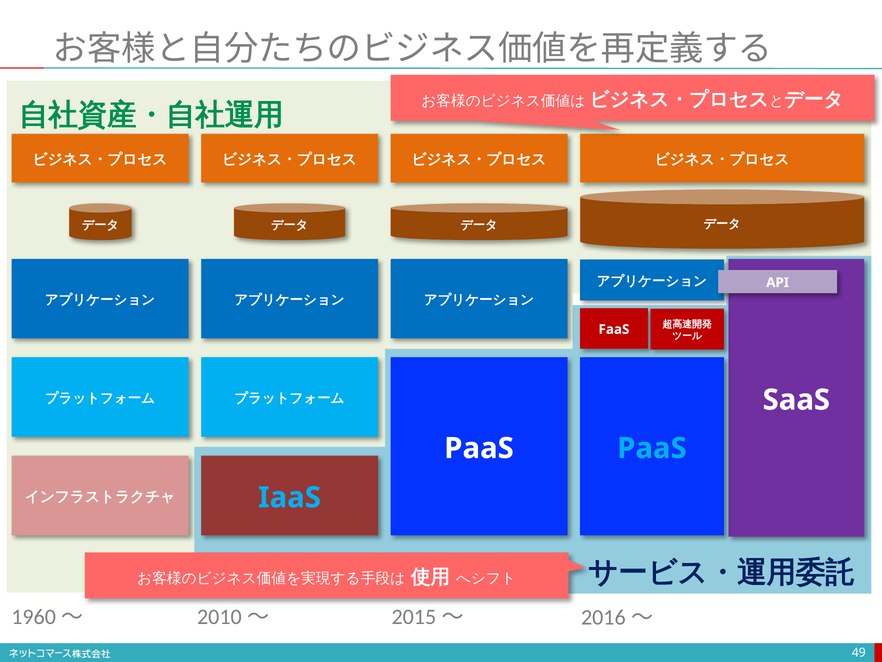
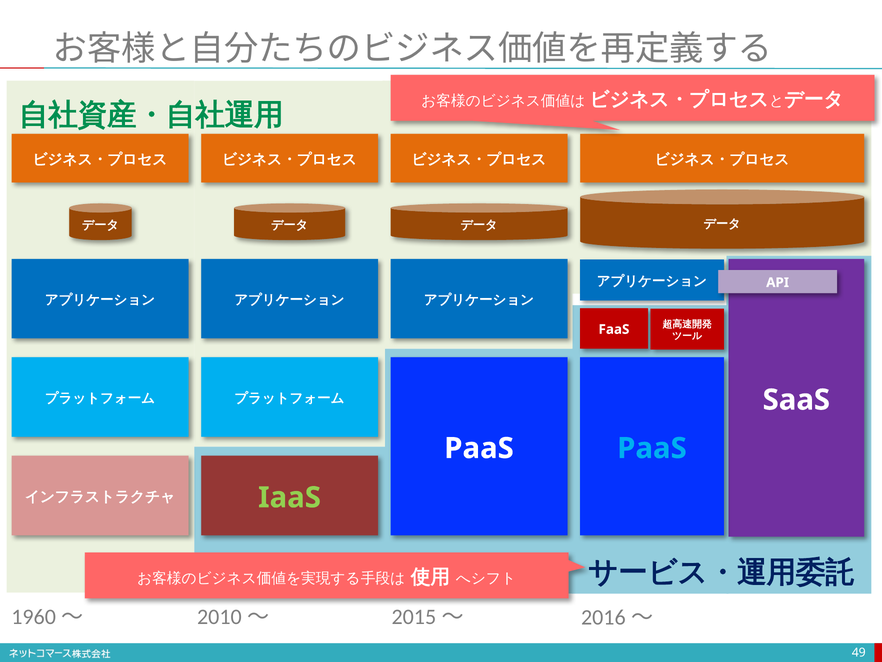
IaaS colour: light blue -> light green (290, 497)
